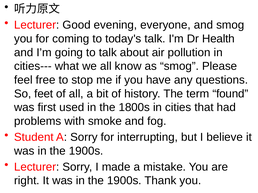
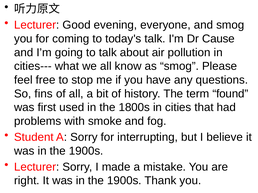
Health: Health -> Cause (218, 39)
feet: feet -> fins (44, 94)
